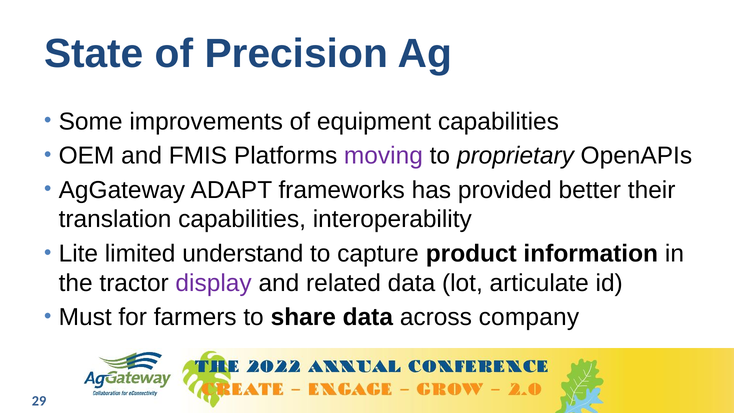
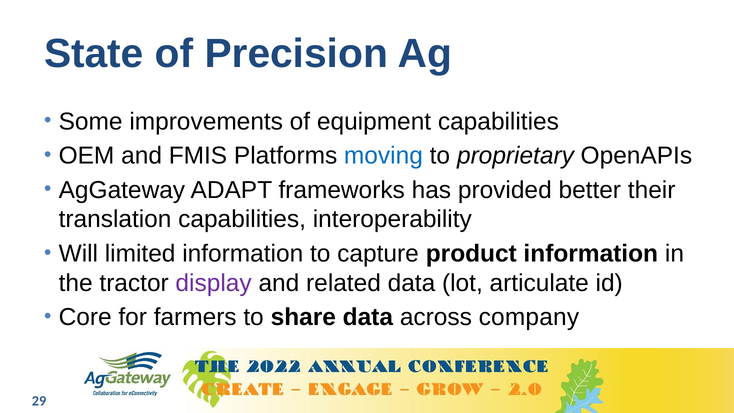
moving colour: purple -> blue (383, 156)
Lite: Lite -> Will (78, 254)
limited understand: understand -> information (243, 254)
Must: Must -> Core (85, 317)
